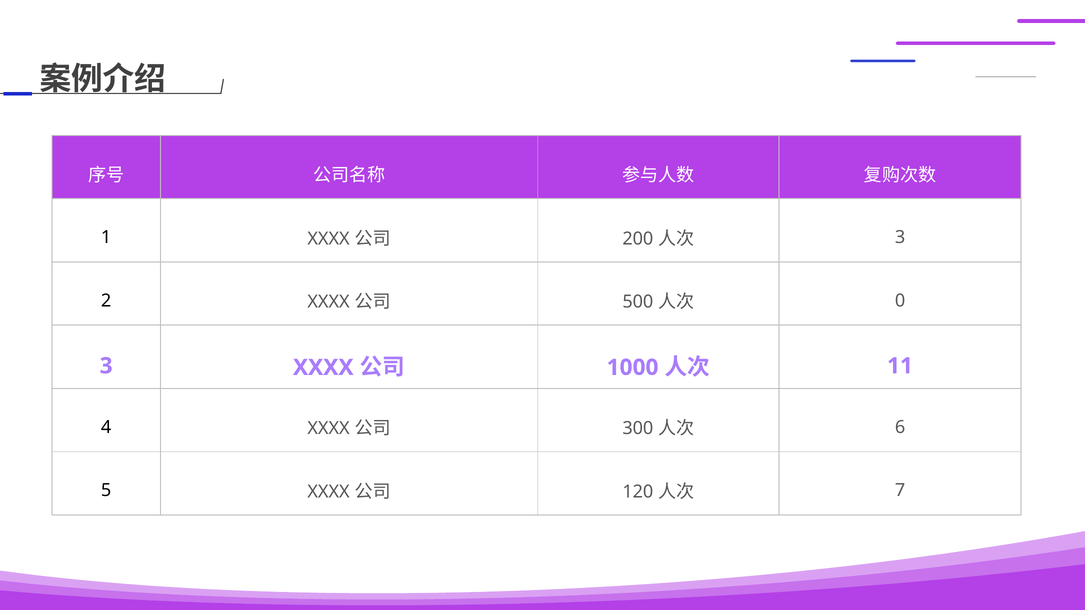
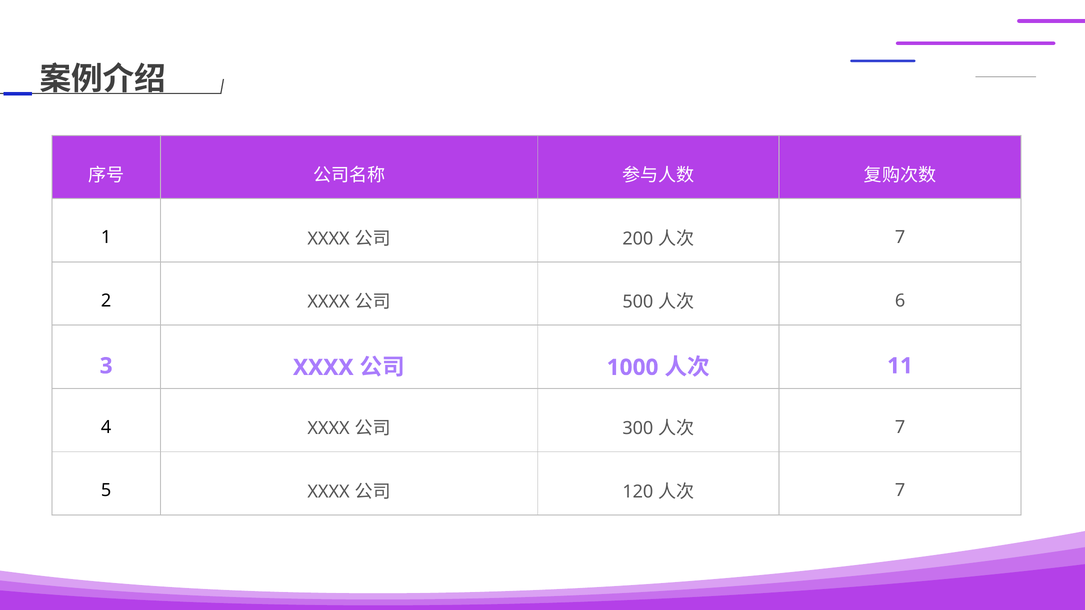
3: 3 -> 7 (900, 238)
0: 0 -> 6 (900, 301)
6: 6 -> 7 (900, 427)
